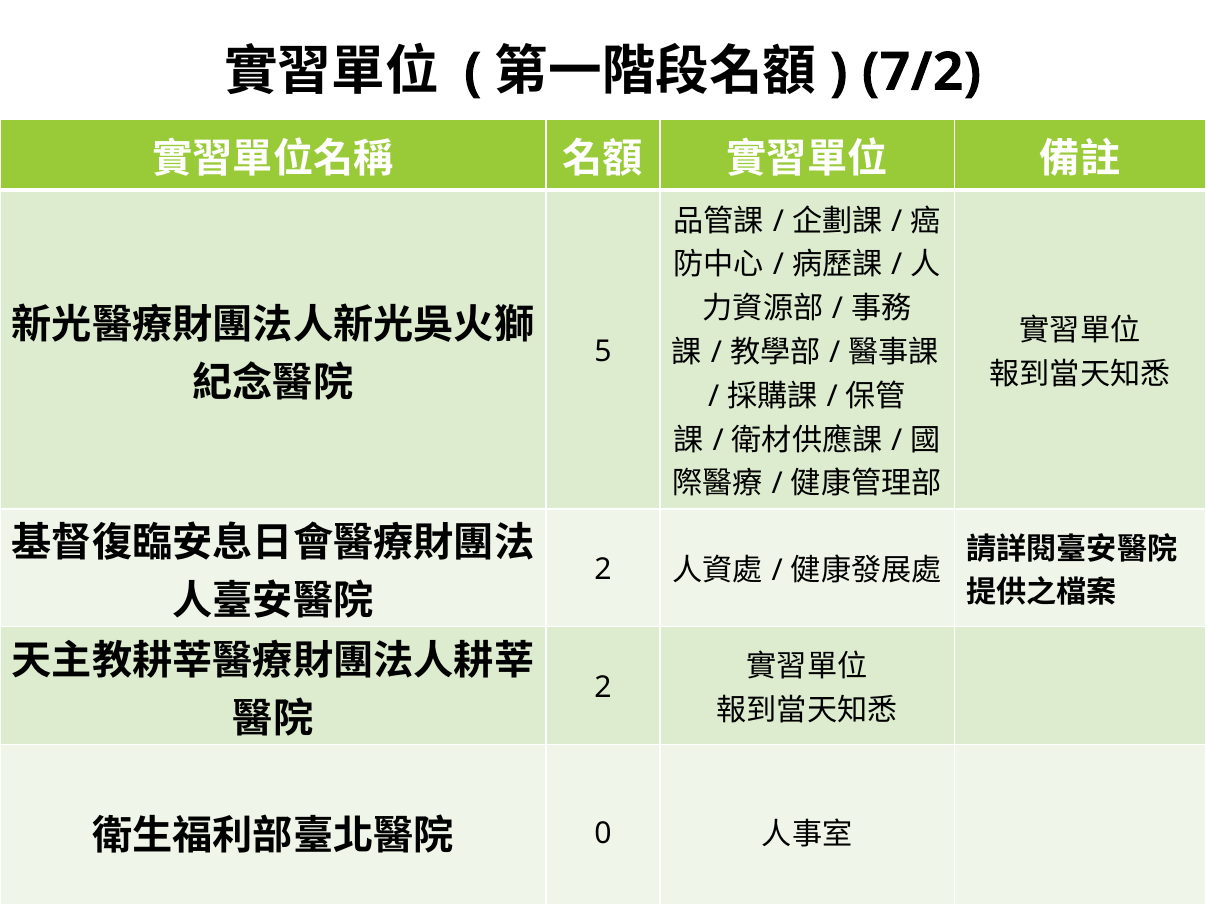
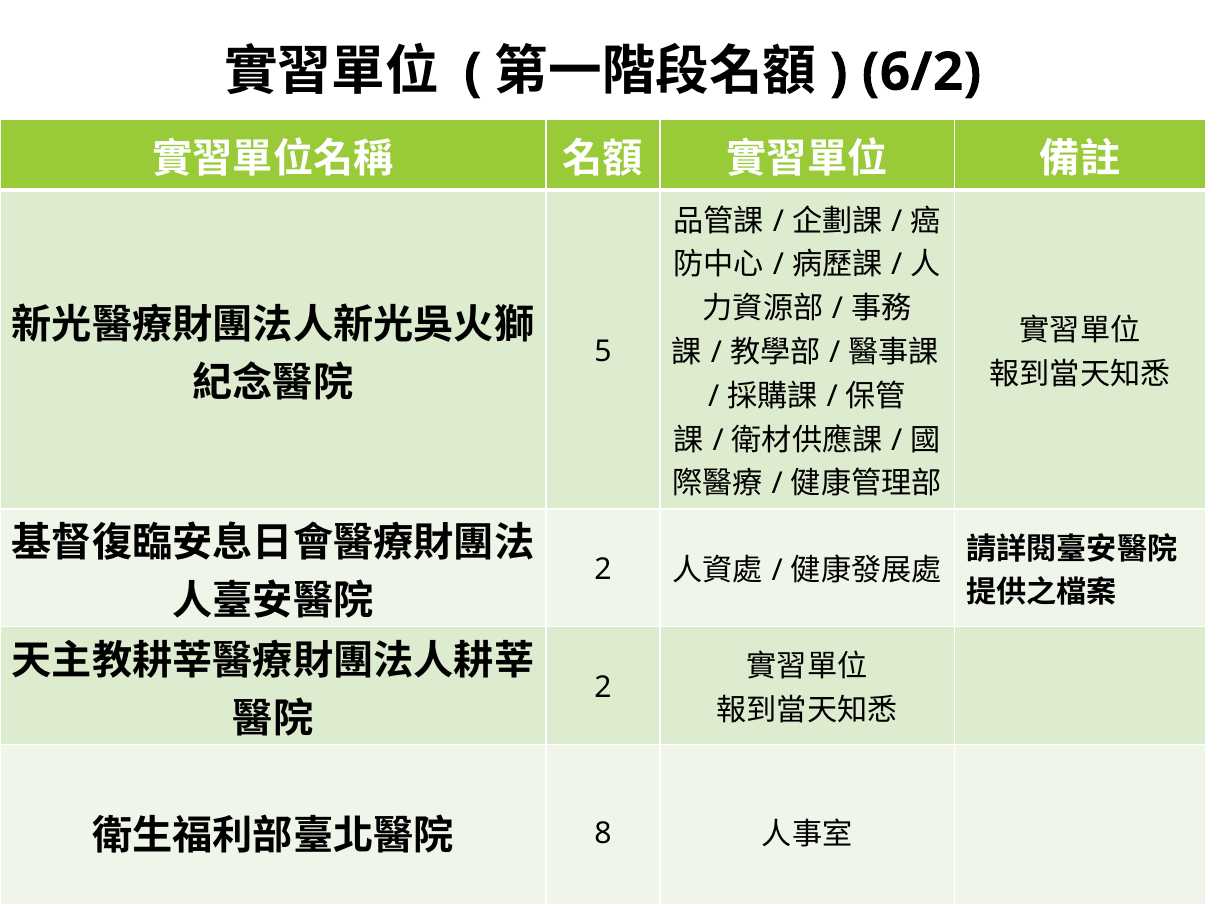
7/2: 7/2 -> 6/2 (922, 72)
0: 0 -> 8 (603, 834)
